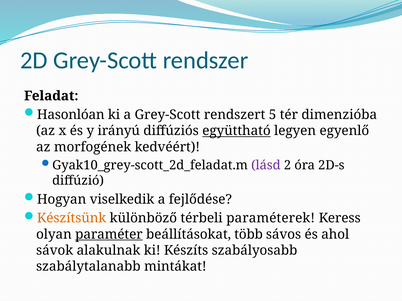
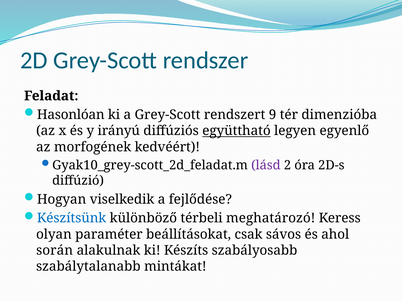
5: 5 -> 9 (273, 115)
Készítsünk colour: orange -> blue (72, 219)
paraméterek: paraméterek -> meghatározó (271, 219)
paraméter underline: present -> none (109, 235)
több: több -> csak (249, 235)
sávok: sávok -> során (55, 251)
